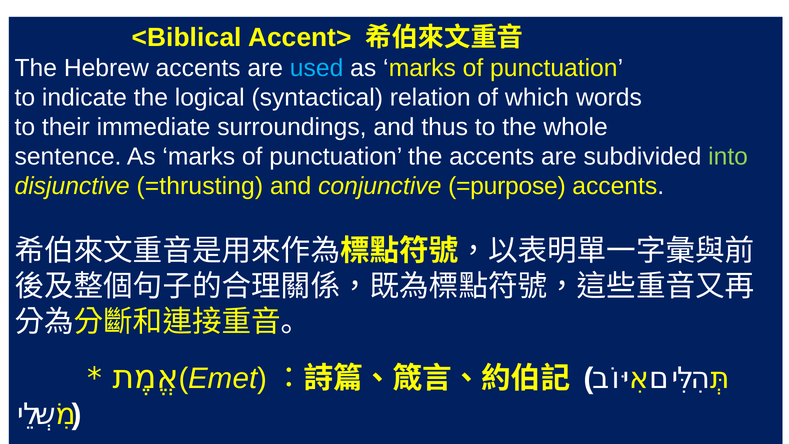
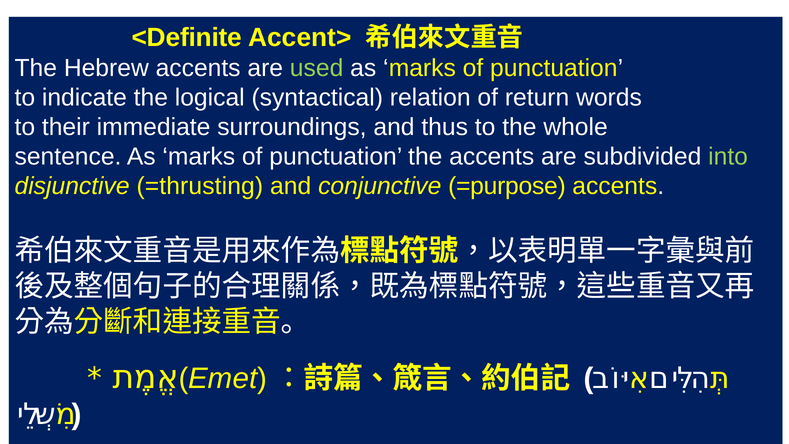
<Biblical: <Biblical -> <Definite (187, 37)
used colour: light blue -> light green (317, 68)
which: which -> return (537, 97)
